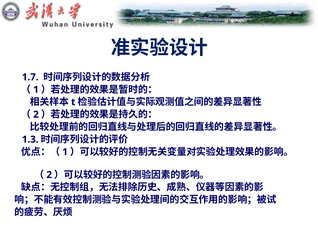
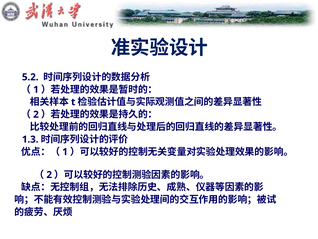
1.7: 1.7 -> 5.2 (30, 77)
